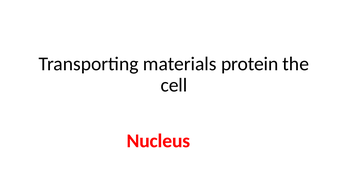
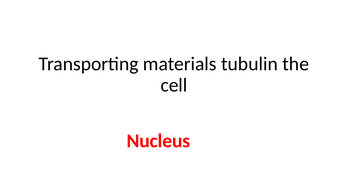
protein: protein -> tubulin (250, 64)
